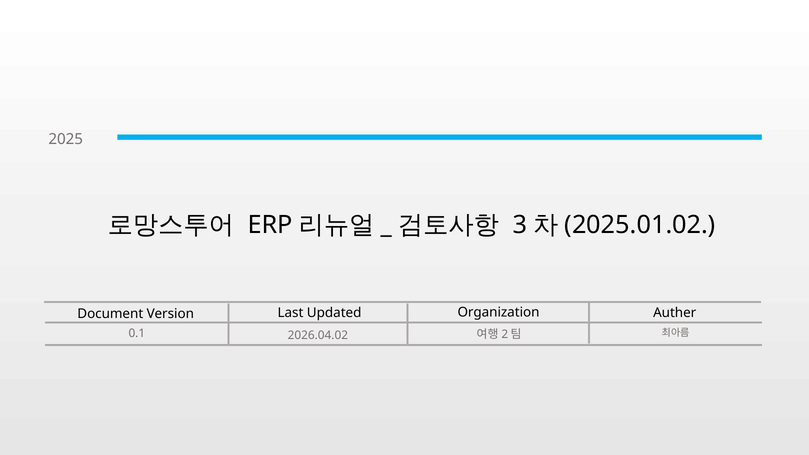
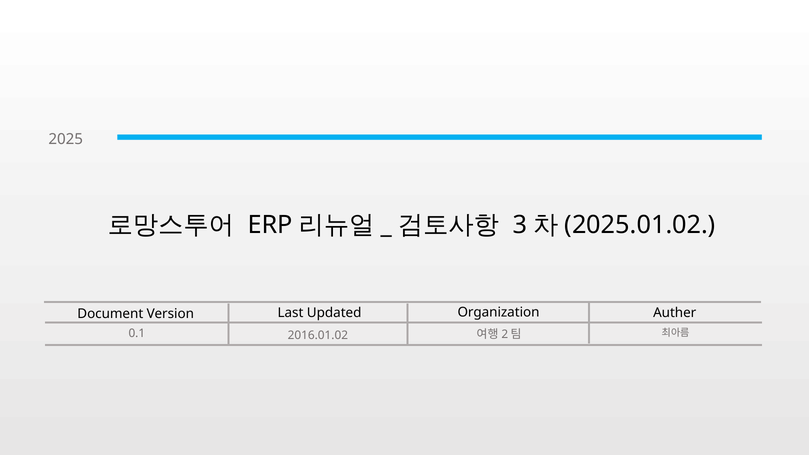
2026.04.02: 2026.04.02 -> 2016.01.02 (318, 335)
